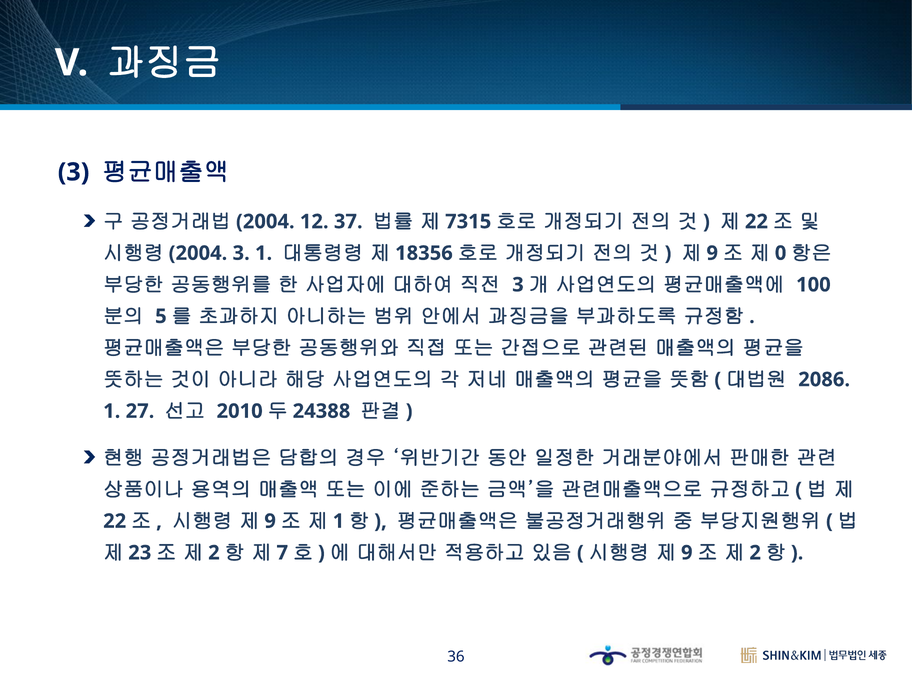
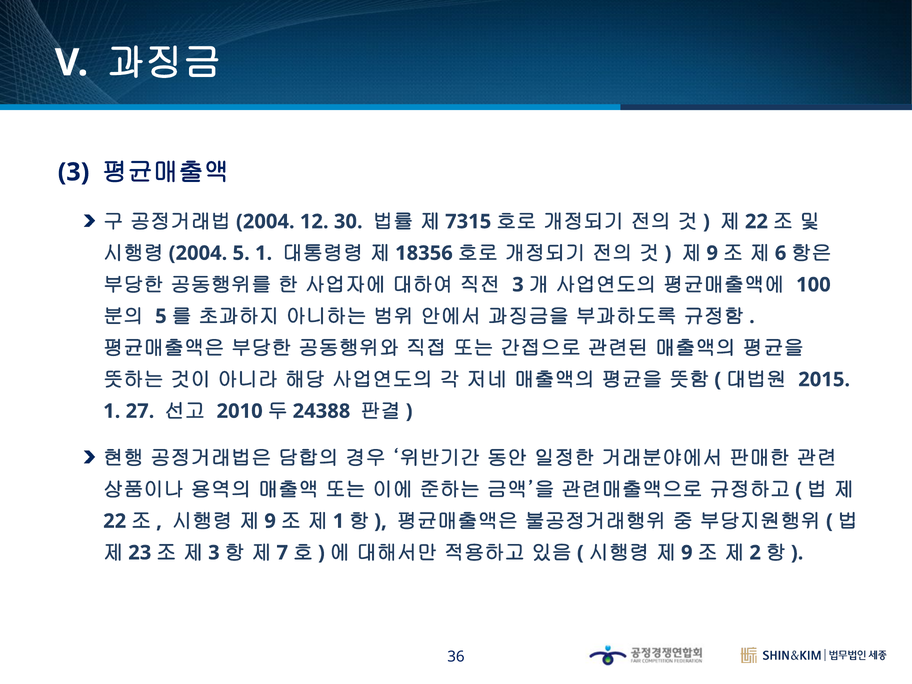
37: 37 -> 30 (348, 222)
3: 3 -> 5 (241, 253)
0: 0 -> 6 (781, 253)
2086: 2086 -> 2015 (824, 380)
2: 2 -> 3 (214, 553)
